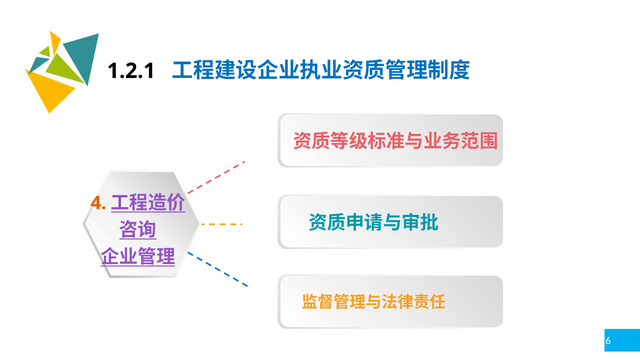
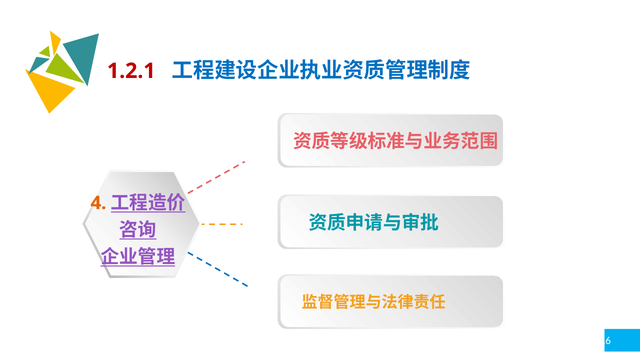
1.2.1 colour: black -> red (131, 71)
